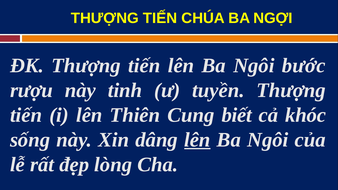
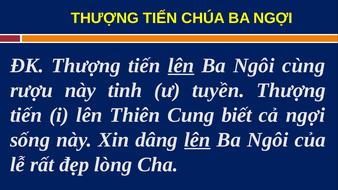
lên underline: none -> present (181, 66)
bước: bước -> cùng (304, 66)
cả khóc: khóc -> ngợi (305, 115)
